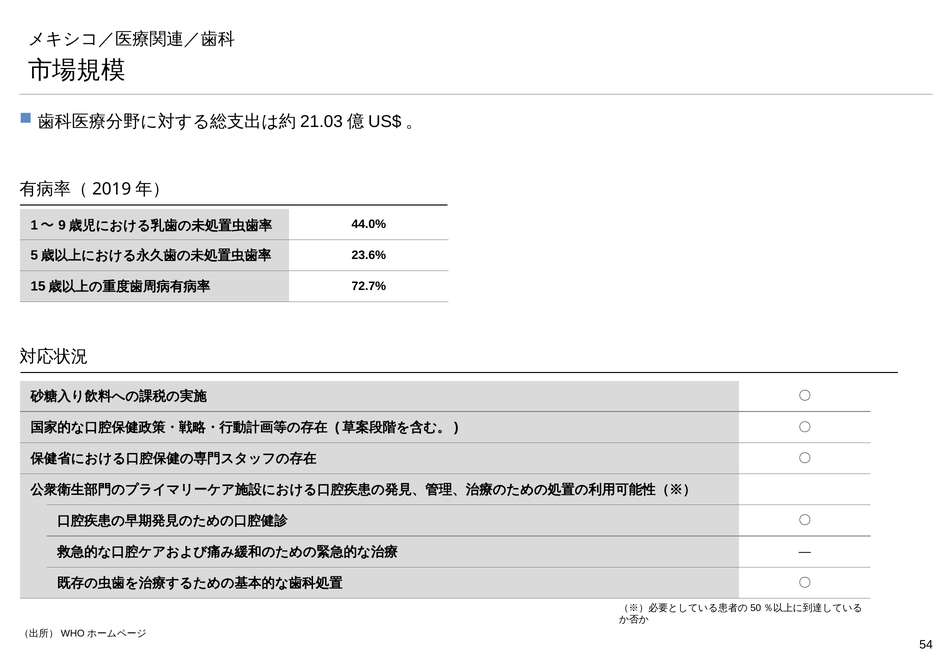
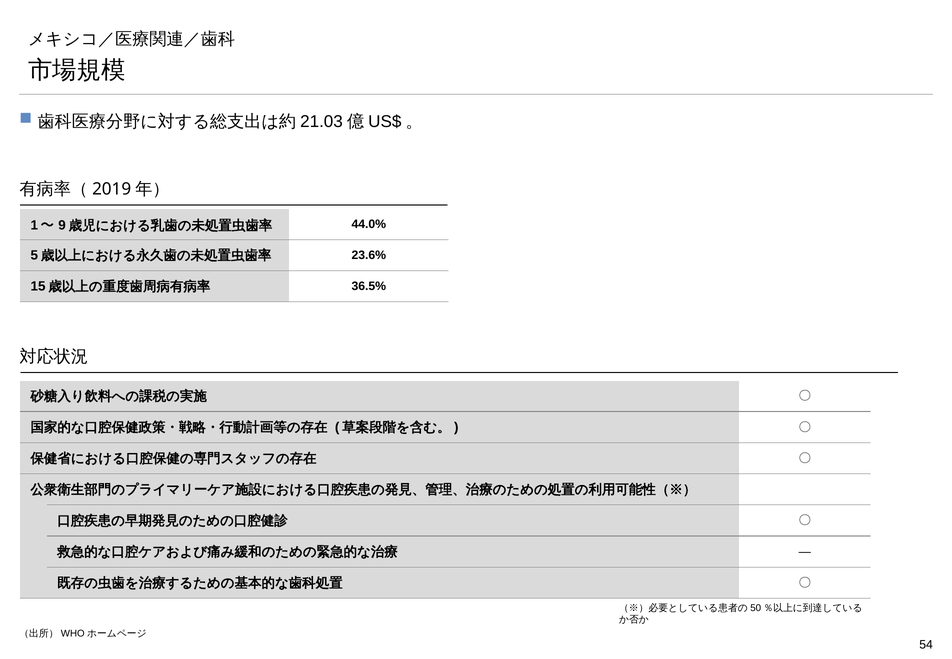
72.7%: 72.7% -> 36.5% (369, 286)
